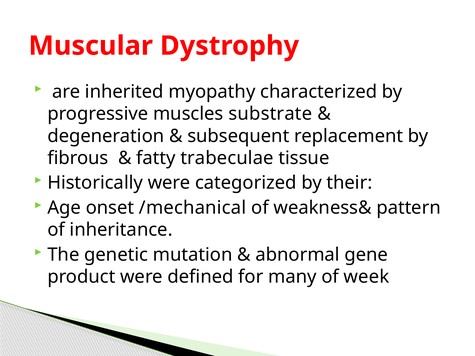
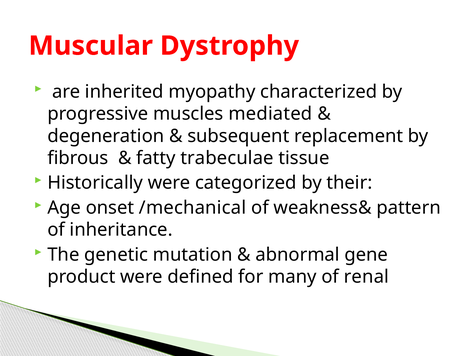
substrate: substrate -> mediated (270, 114)
week: week -> renal (366, 277)
